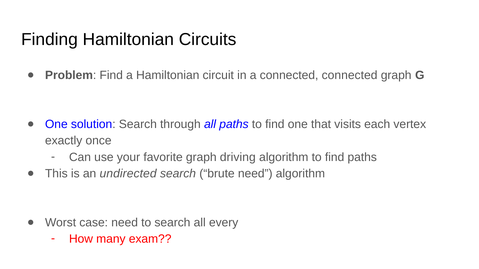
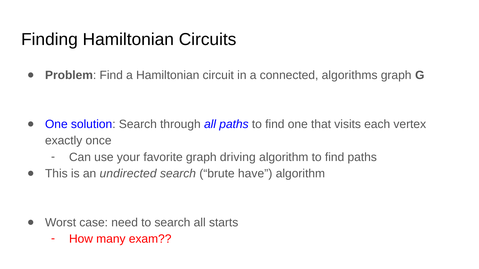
connected connected: connected -> algorithms (350, 75)
brute need: need -> have (255, 174)
every: every -> starts (224, 223)
